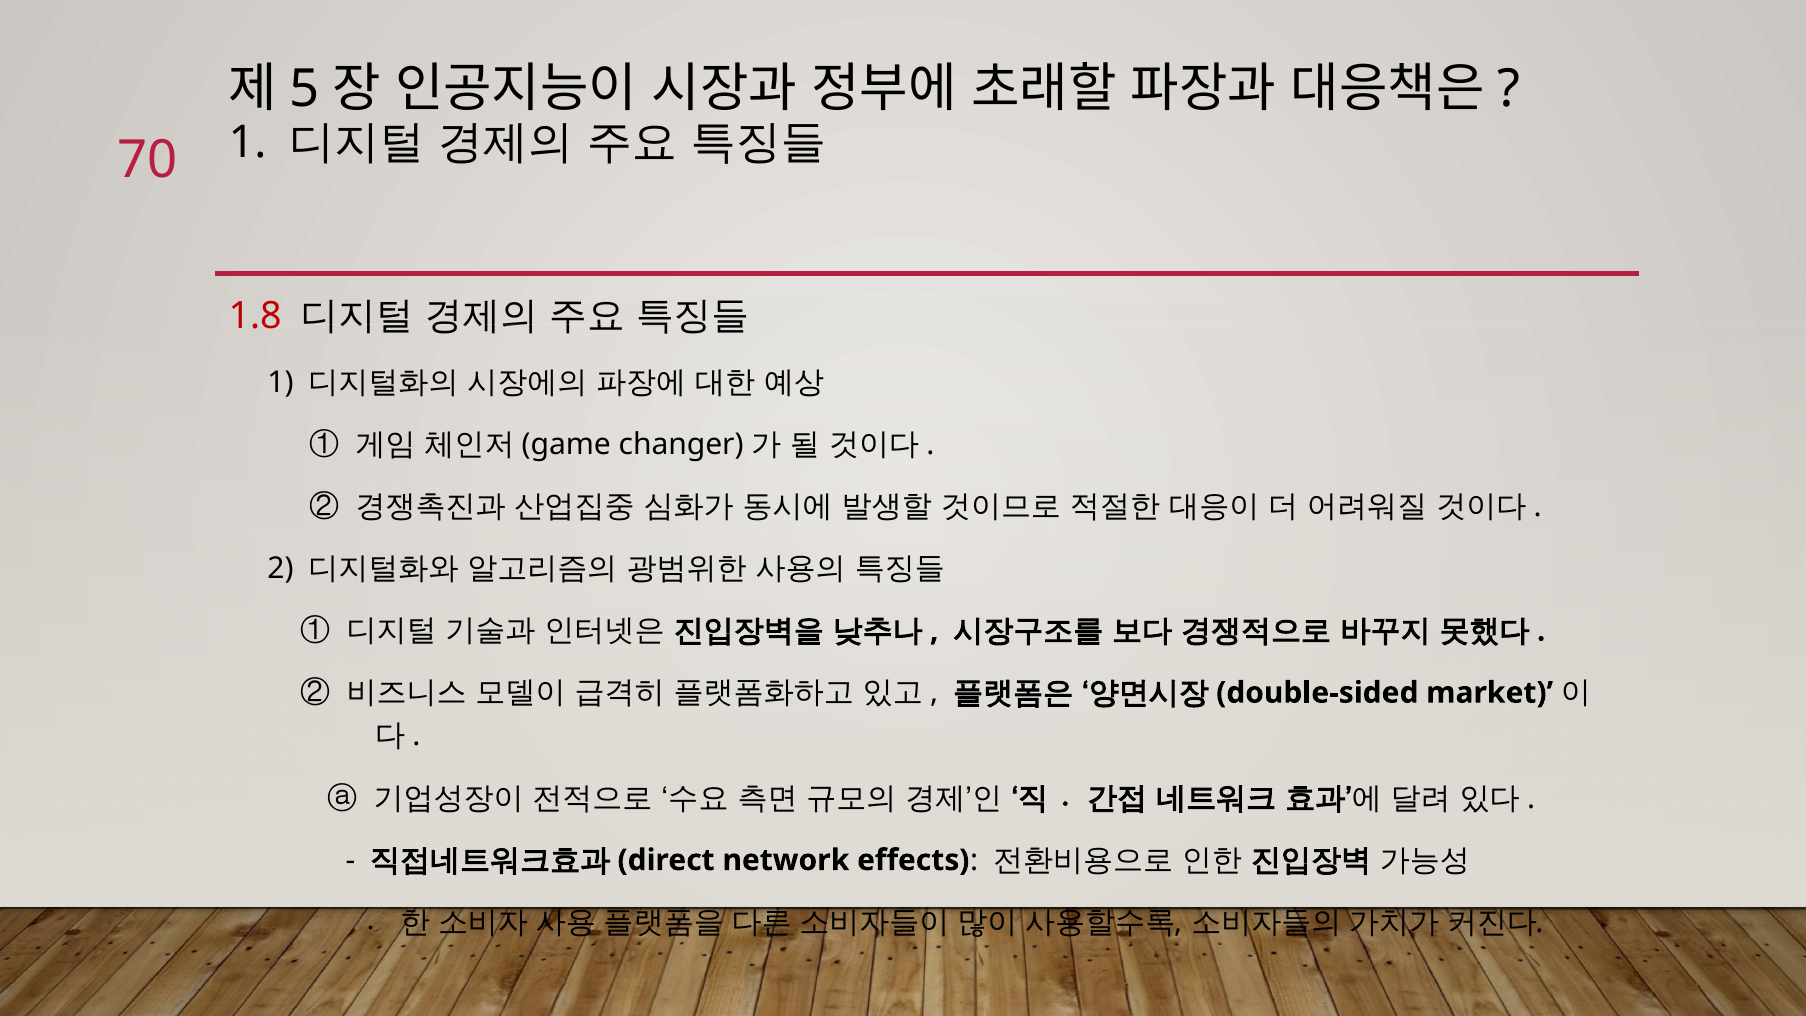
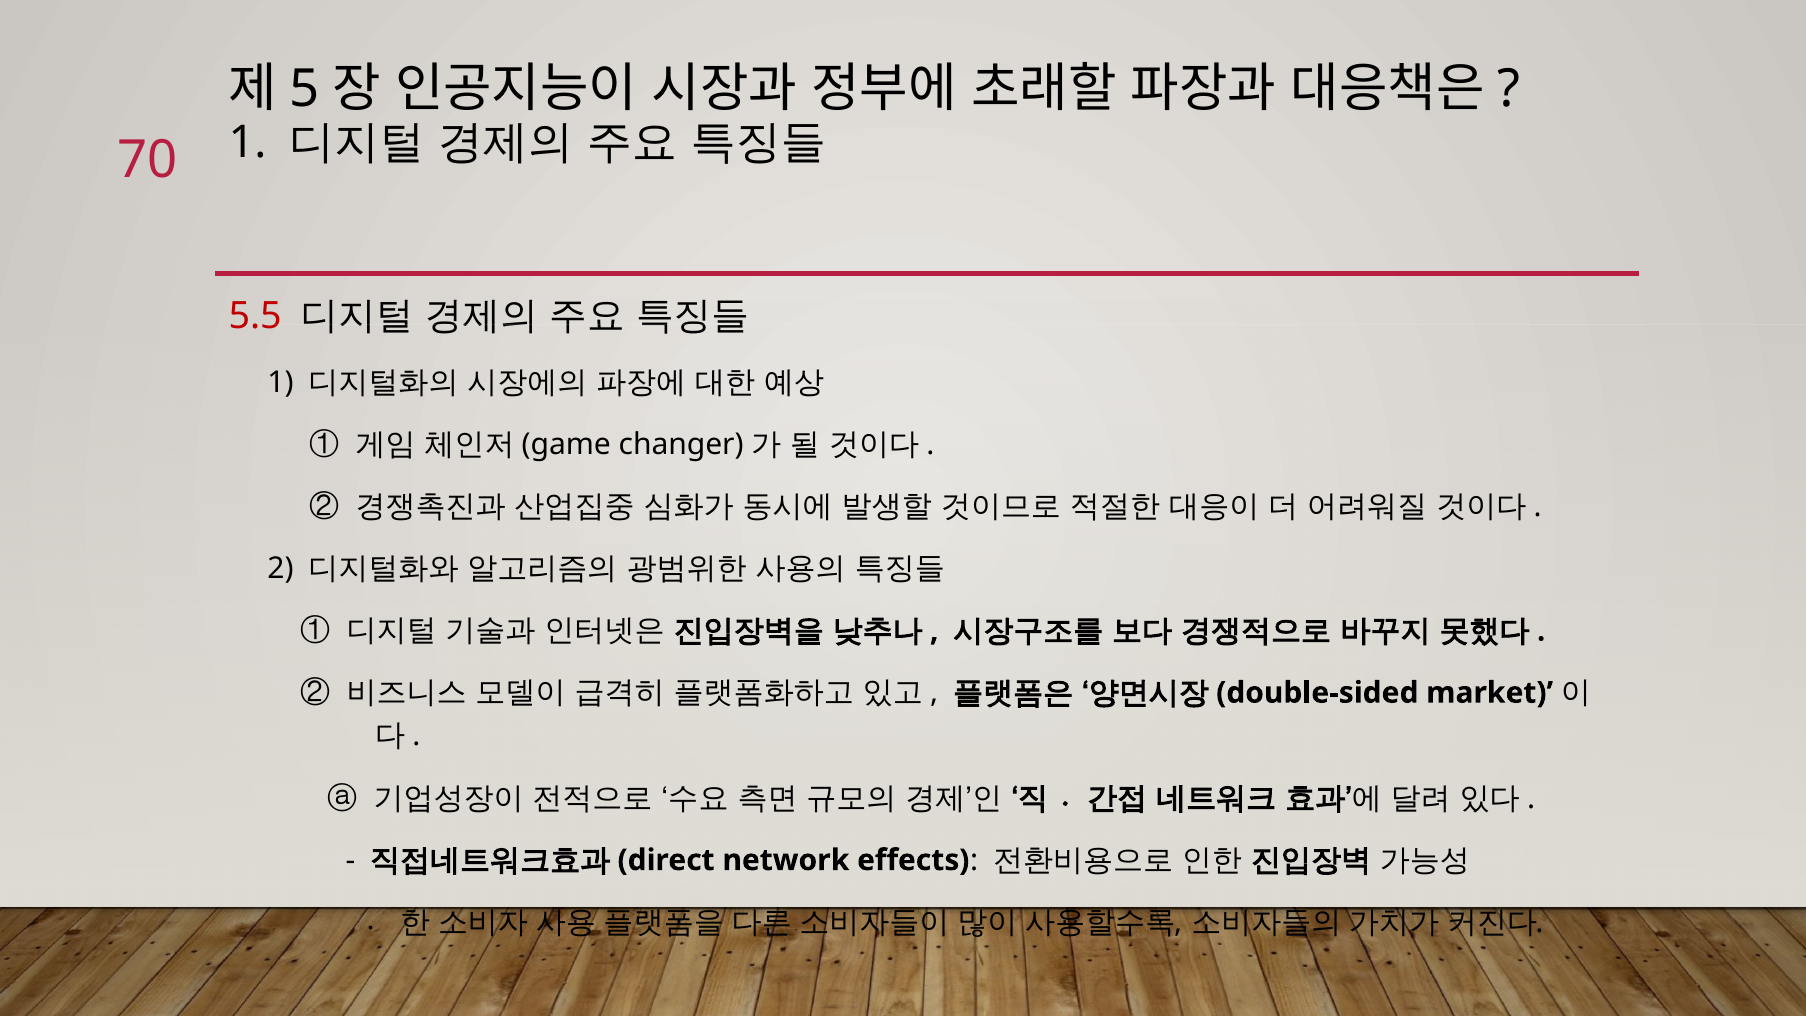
1.8: 1.8 -> 5.5 (255, 316)
